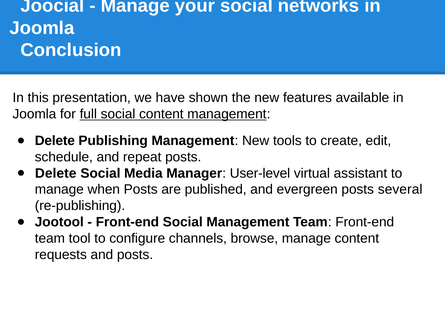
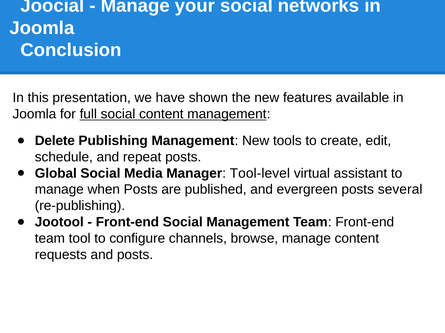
Delete: Delete -> Global (56, 174)
User-level: User-level -> Tool-level (260, 174)
